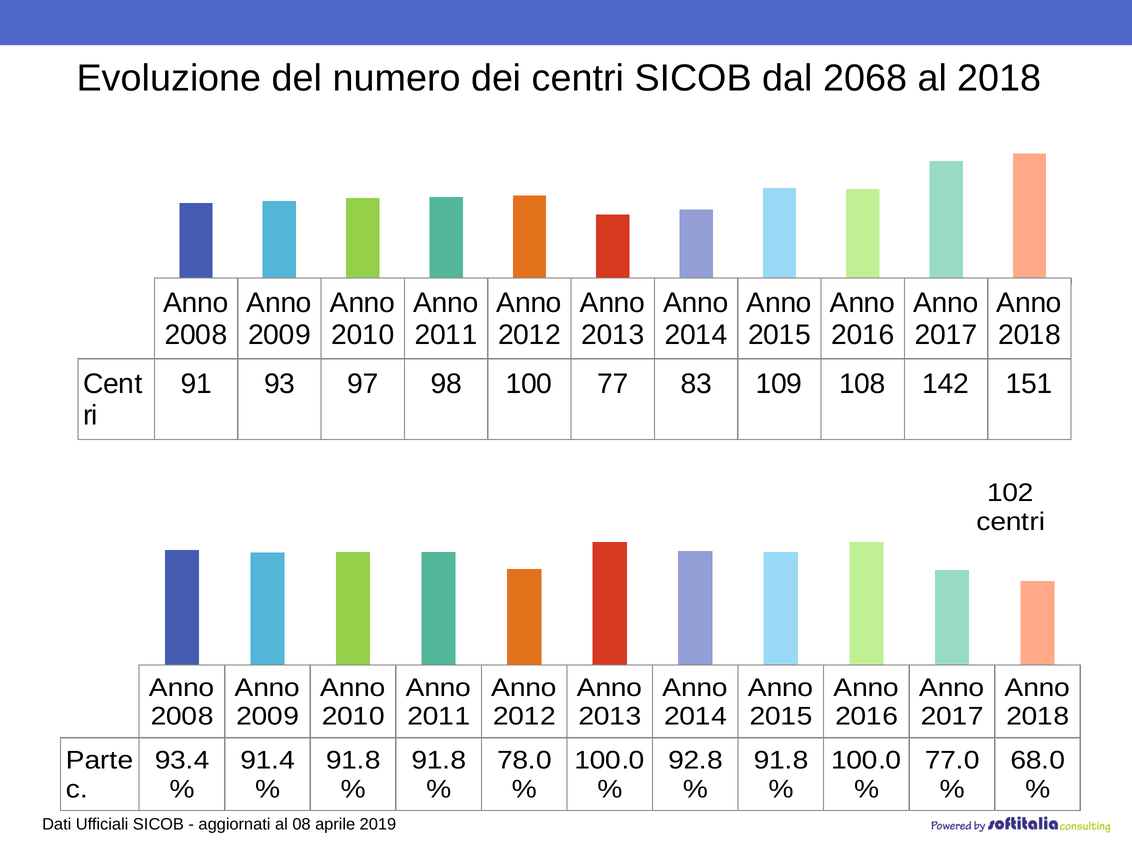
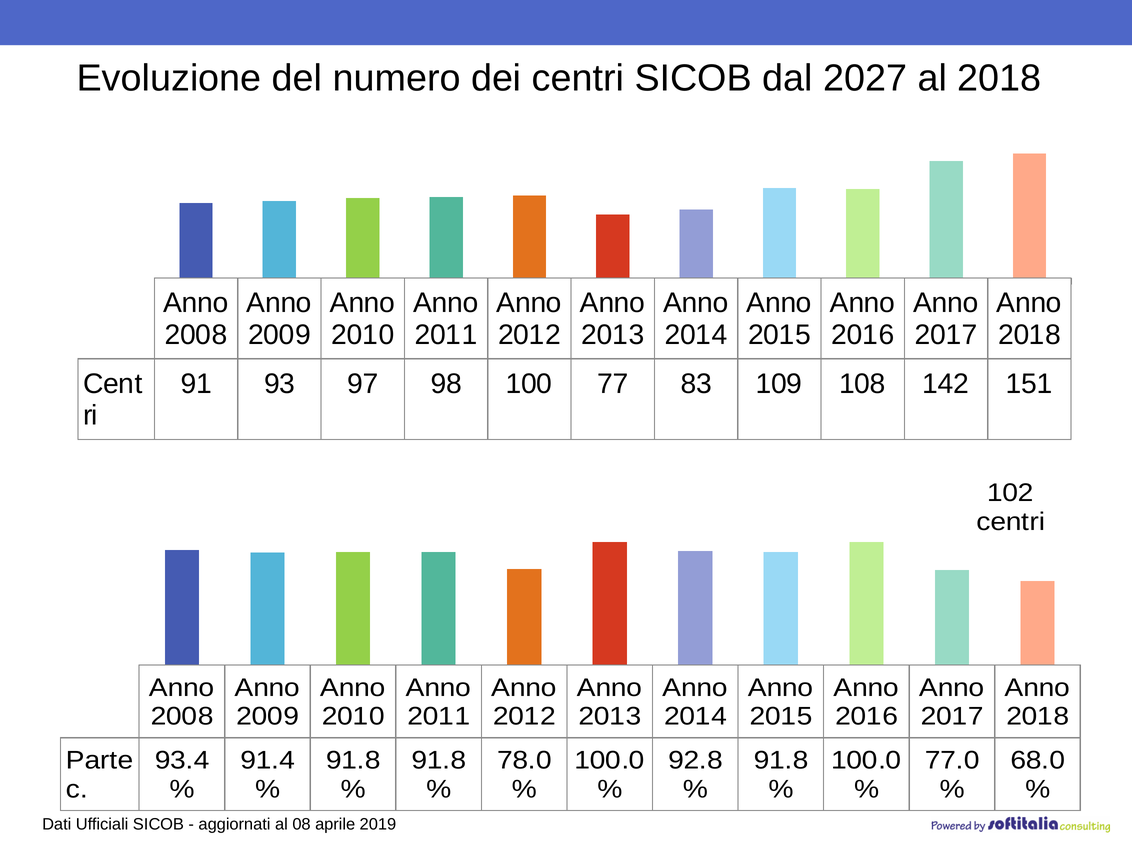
2068: 2068 -> 2027 (865, 78)
